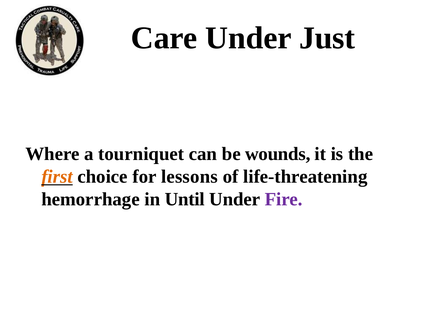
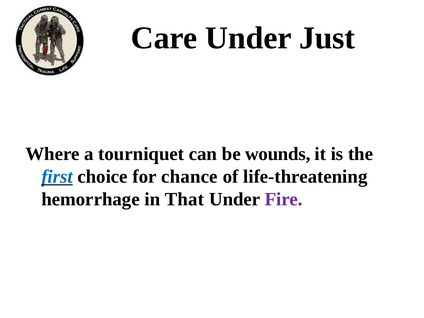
first colour: orange -> blue (57, 177)
lessons: lessons -> chance (189, 177)
Until: Until -> That (185, 199)
